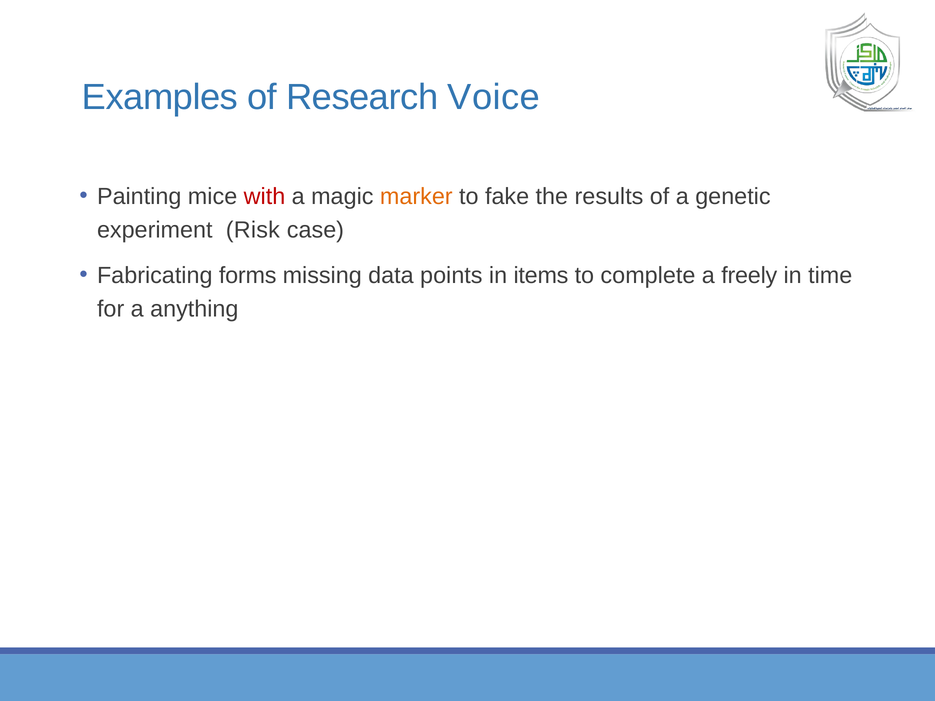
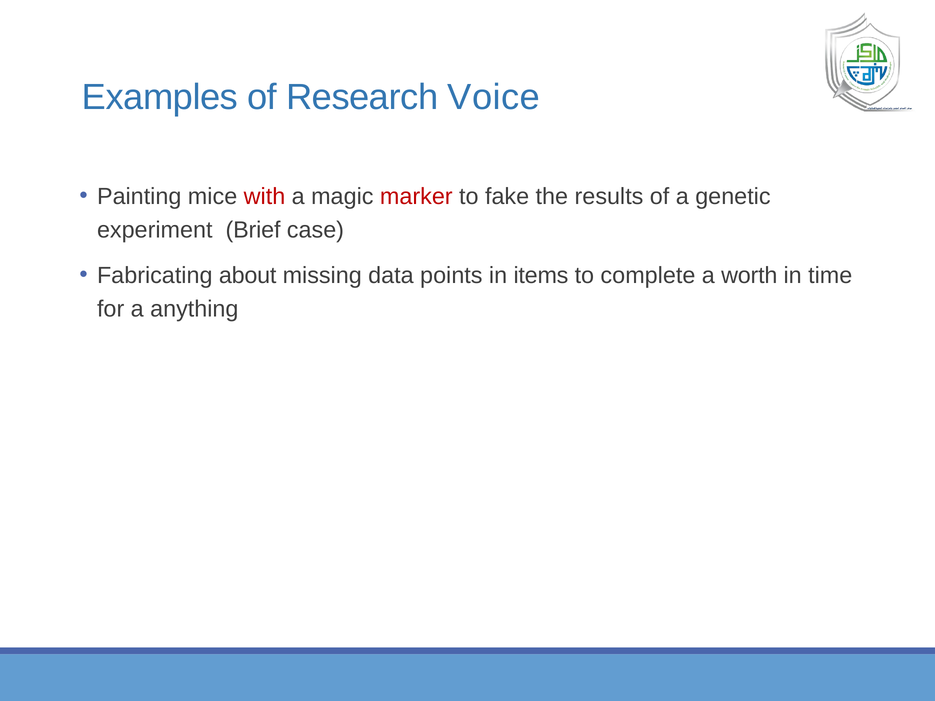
marker colour: orange -> red (416, 197)
Risk: Risk -> Brief (253, 230)
forms: forms -> about (248, 276)
freely: freely -> worth (749, 276)
